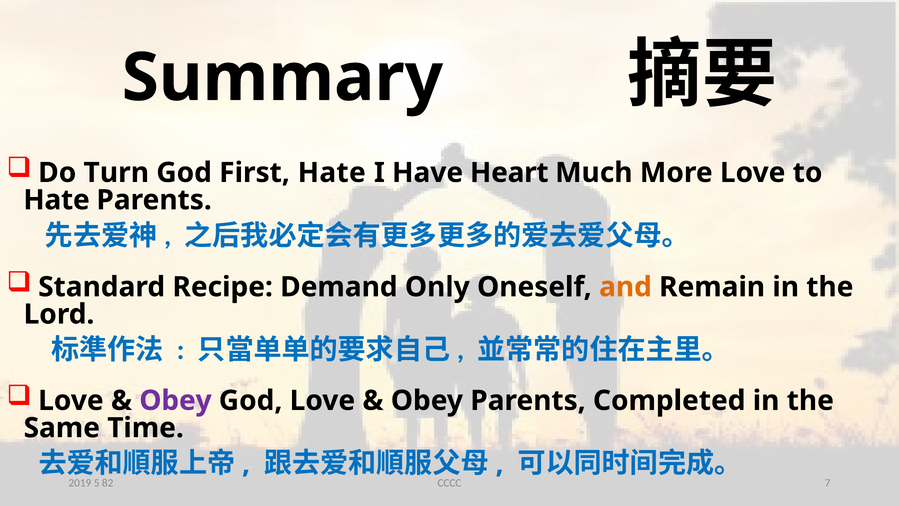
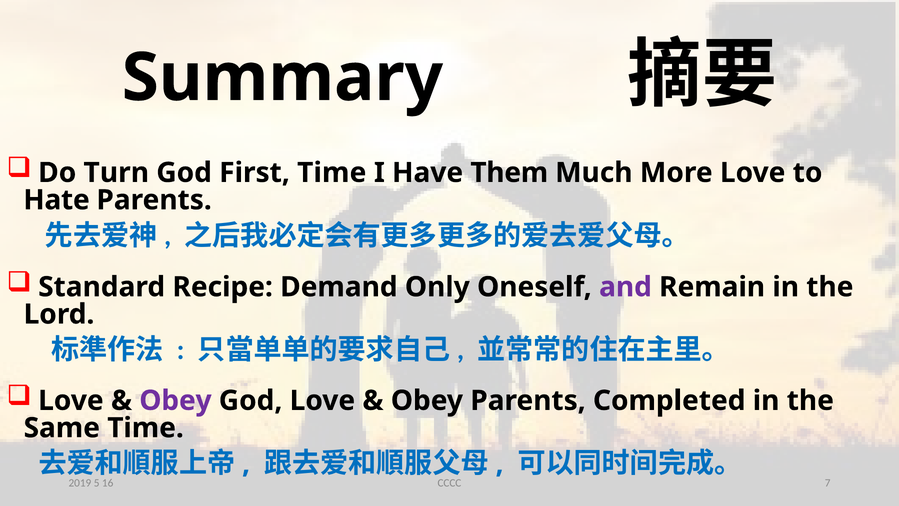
First Hate: Hate -> Time (332, 173)
Heart: Heart -> Them (509, 173)
and colour: orange -> purple (625, 287)
82: 82 -> 16 (108, 483)
